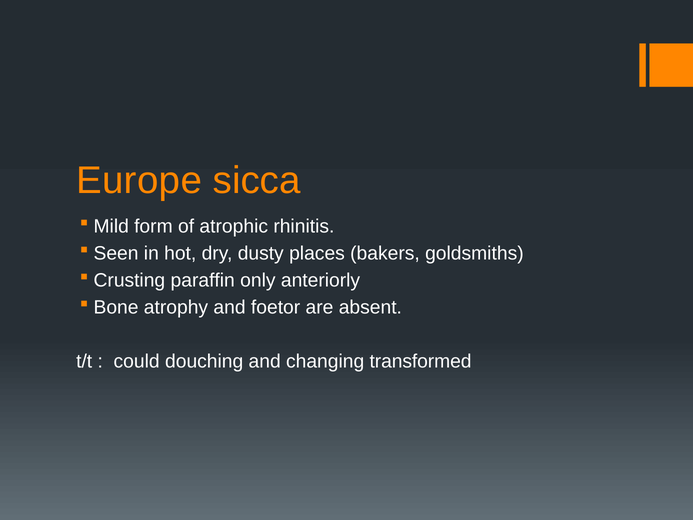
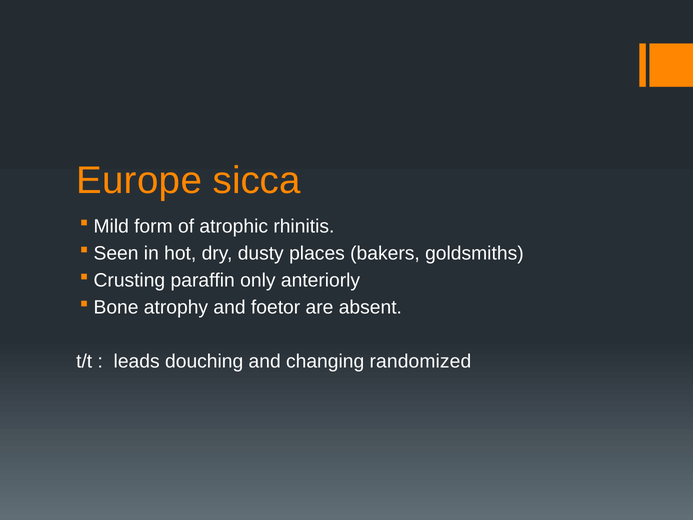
could: could -> leads (137, 361)
transformed: transformed -> randomized (420, 361)
